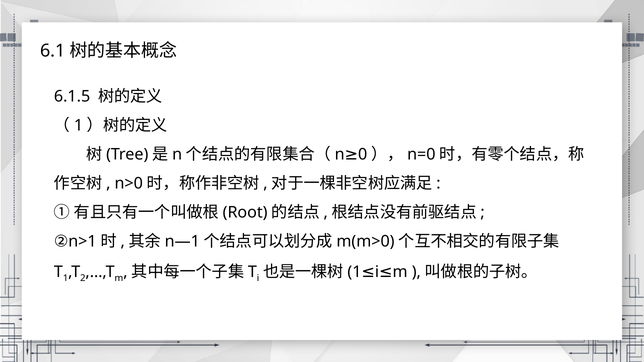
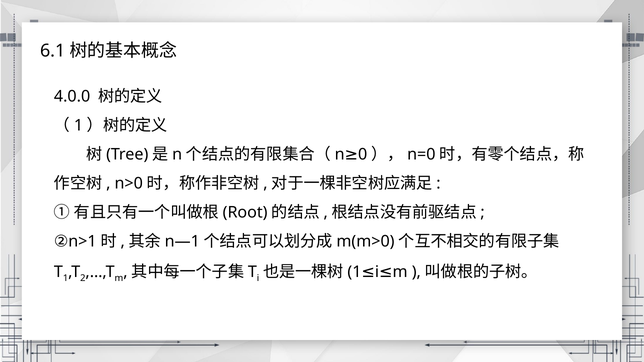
6.1.5: 6.1.5 -> 4.0.0 (72, 97)
